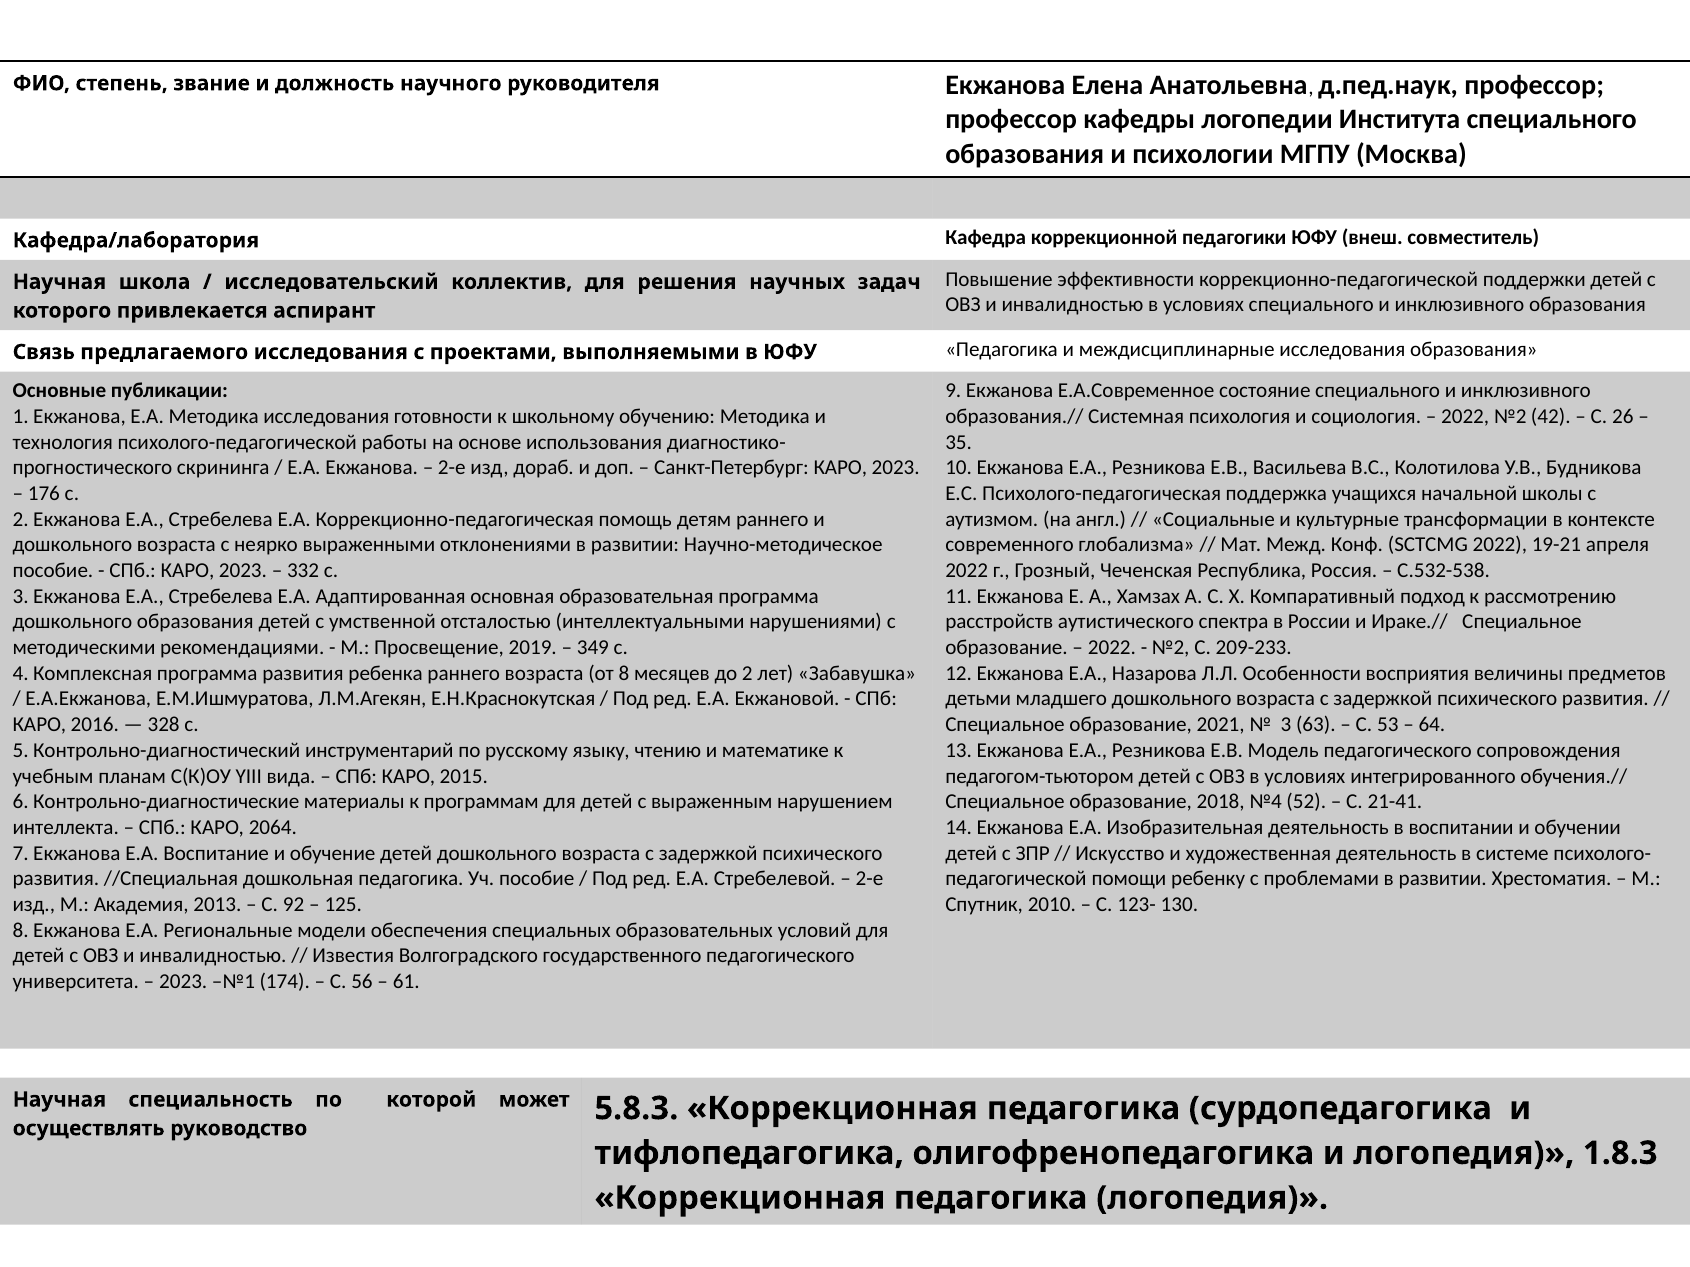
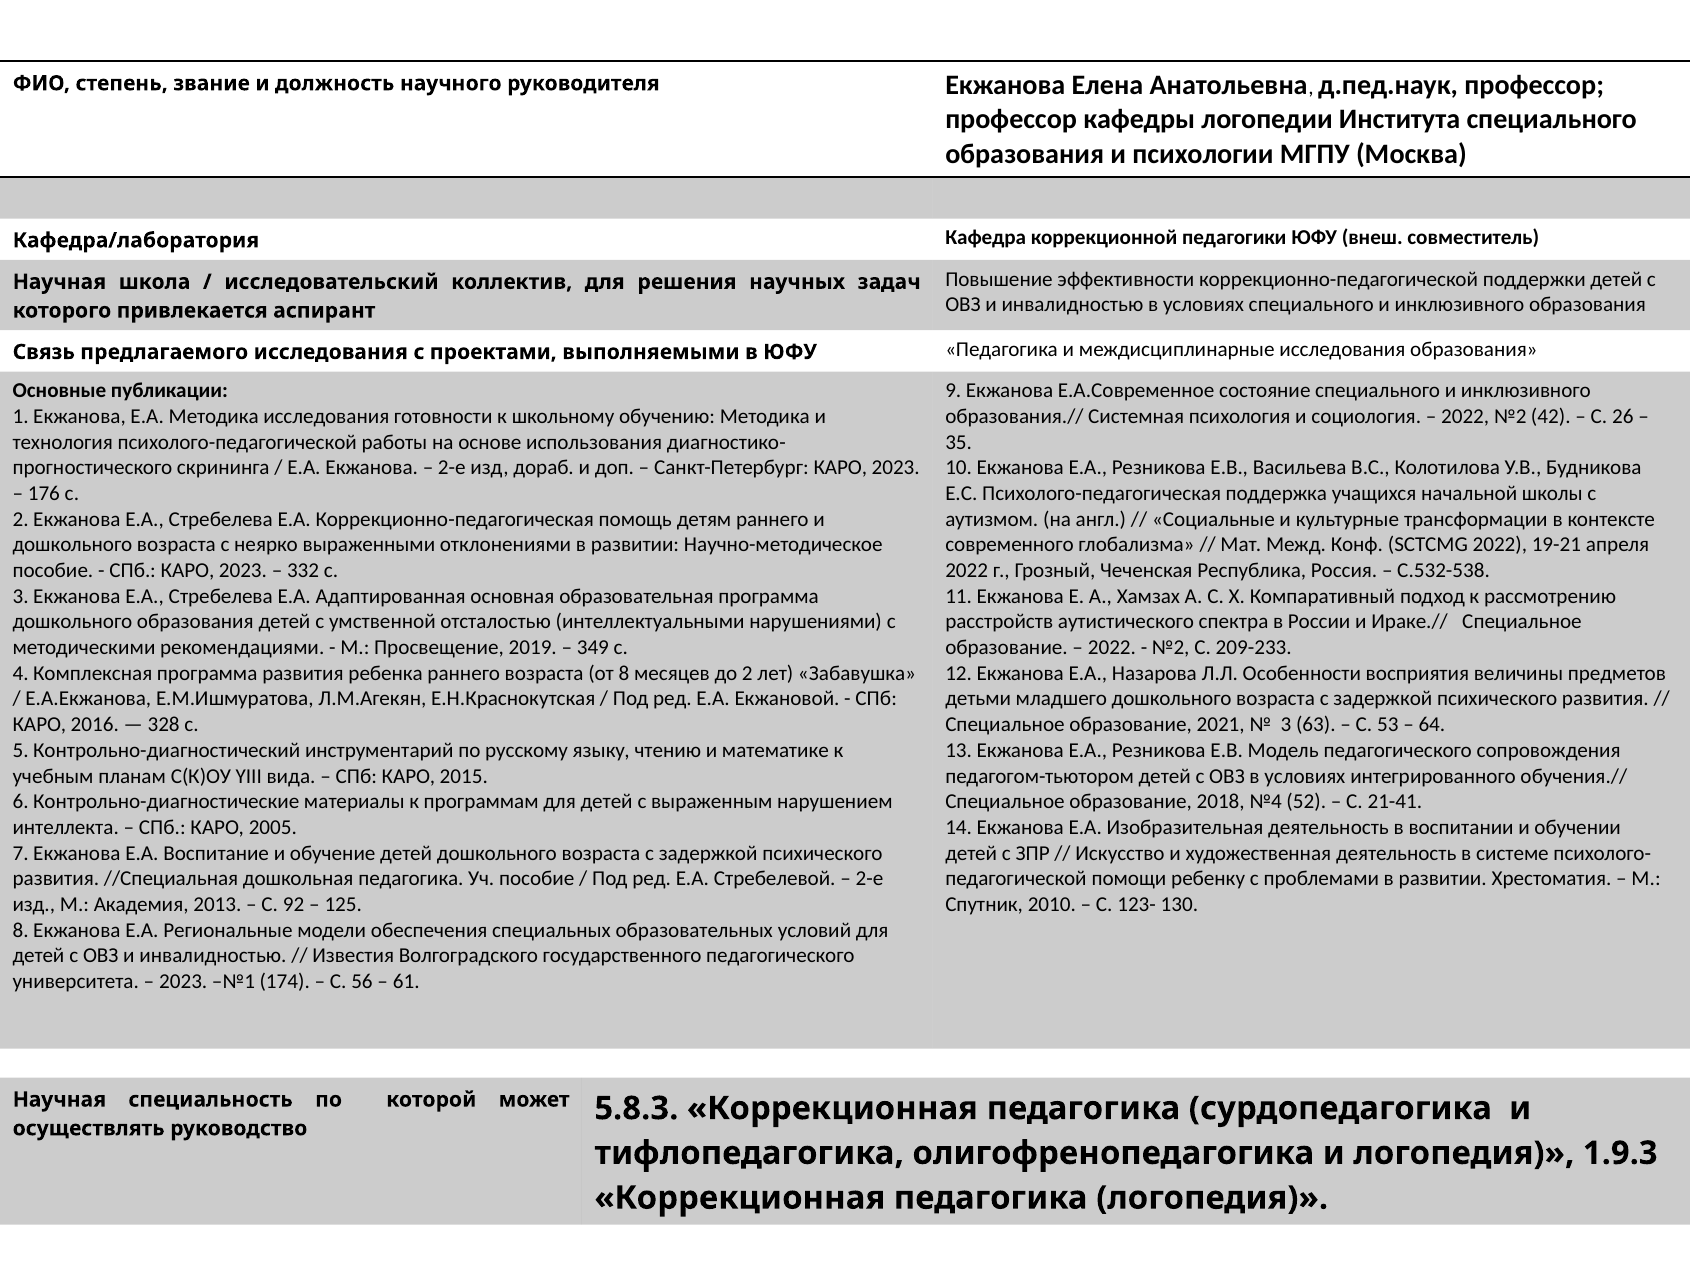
2064: 2064 -> 2005 (273, 828)
1.8.3: 1.8.3 -> 1.9.3 (1620, 1154)
